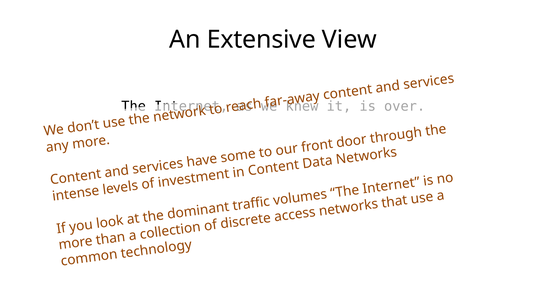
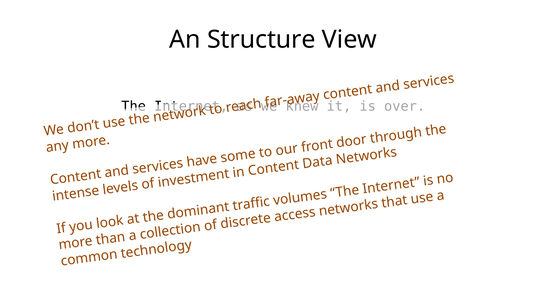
Extensive: Extensive -> Structure (261, 40)
